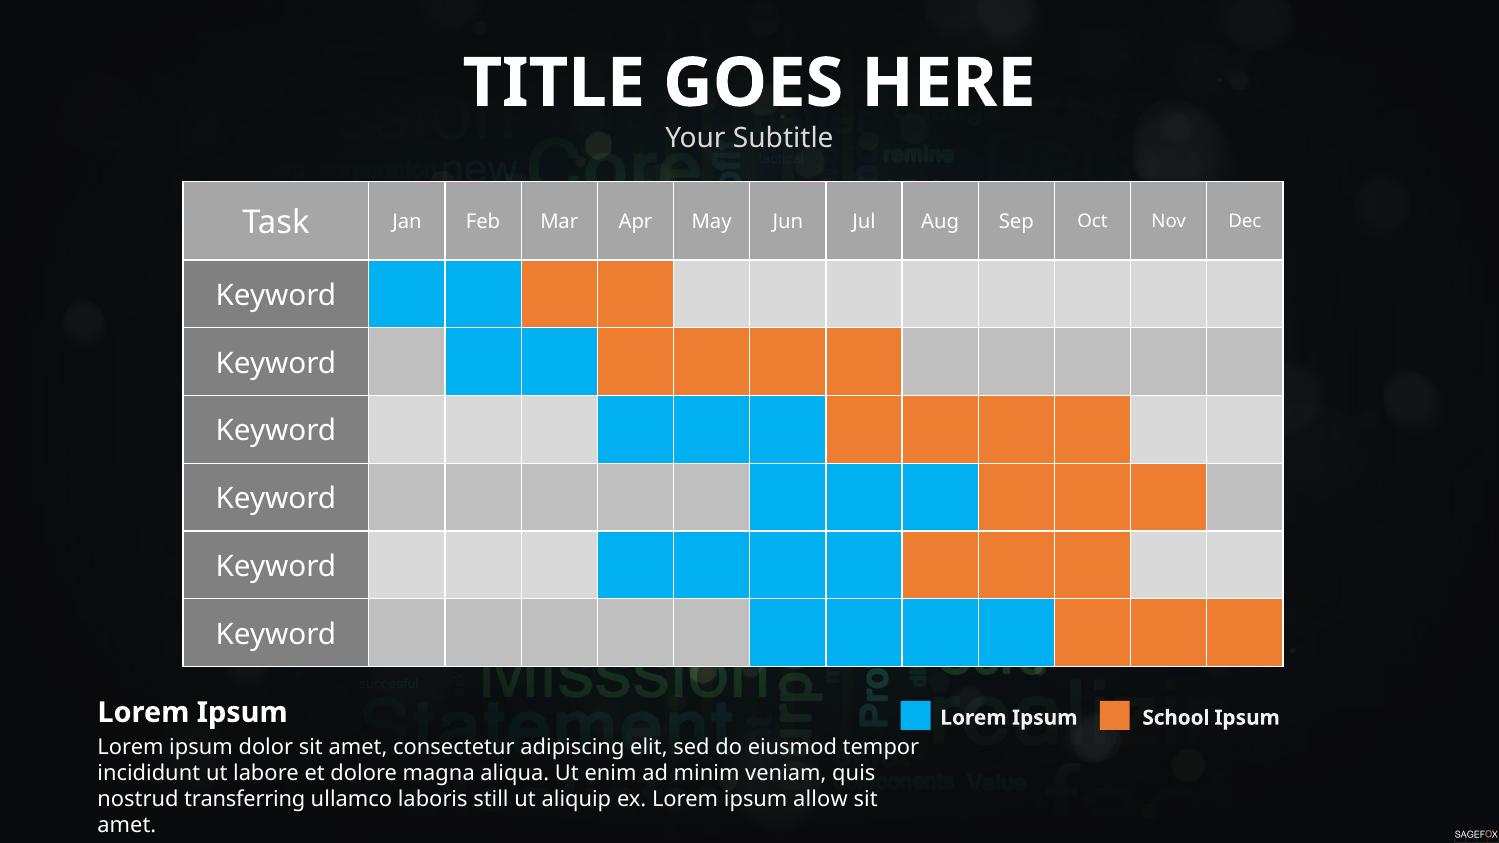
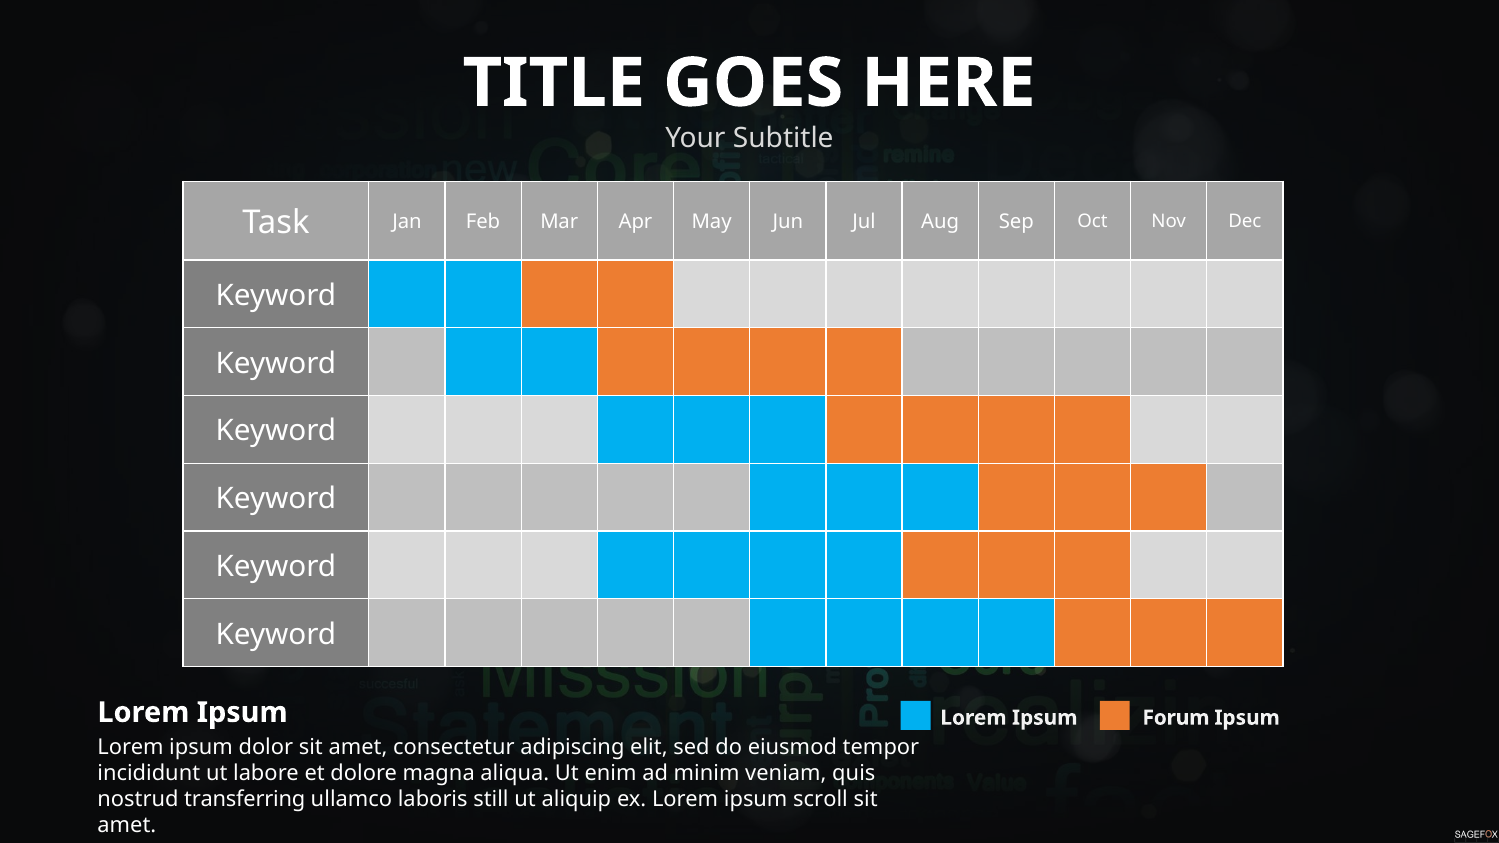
School: School -> Forum (1176, 718)
allow: allow -> scroll (821, 799)
